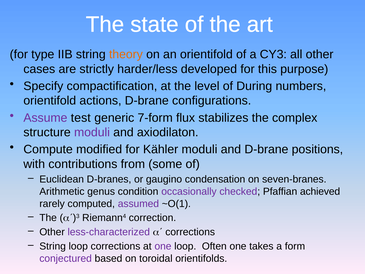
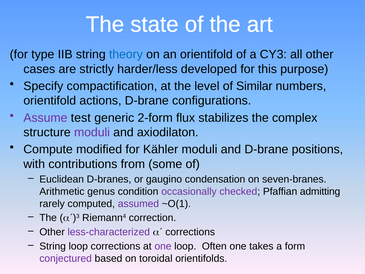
theory colour: orange -> blue (126, 54)
During: During -> Similar (254, 86)
7-form: 7-form -> 2-form (155, 118)
achieved: achieved -> admitting (320, 191)
